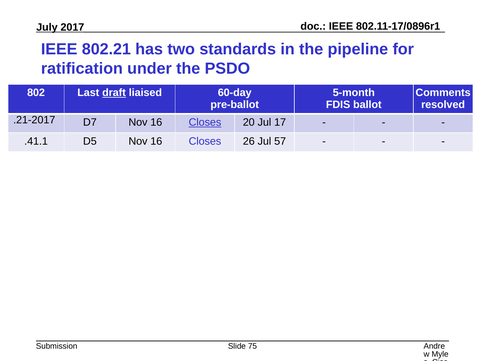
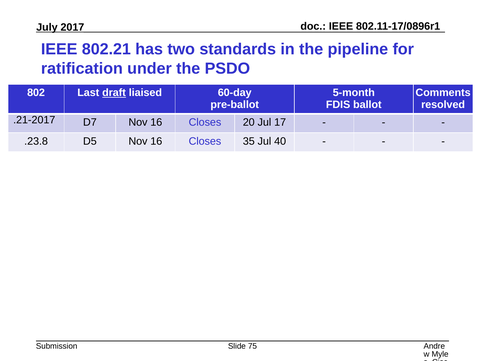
Closes underline: present -> none (205, 122)
.41.1: .41.1 -> .23.8 (36, 141)
26: 26 -> 35 (249, 141)
57: 57 -> 40 (280, 141)
